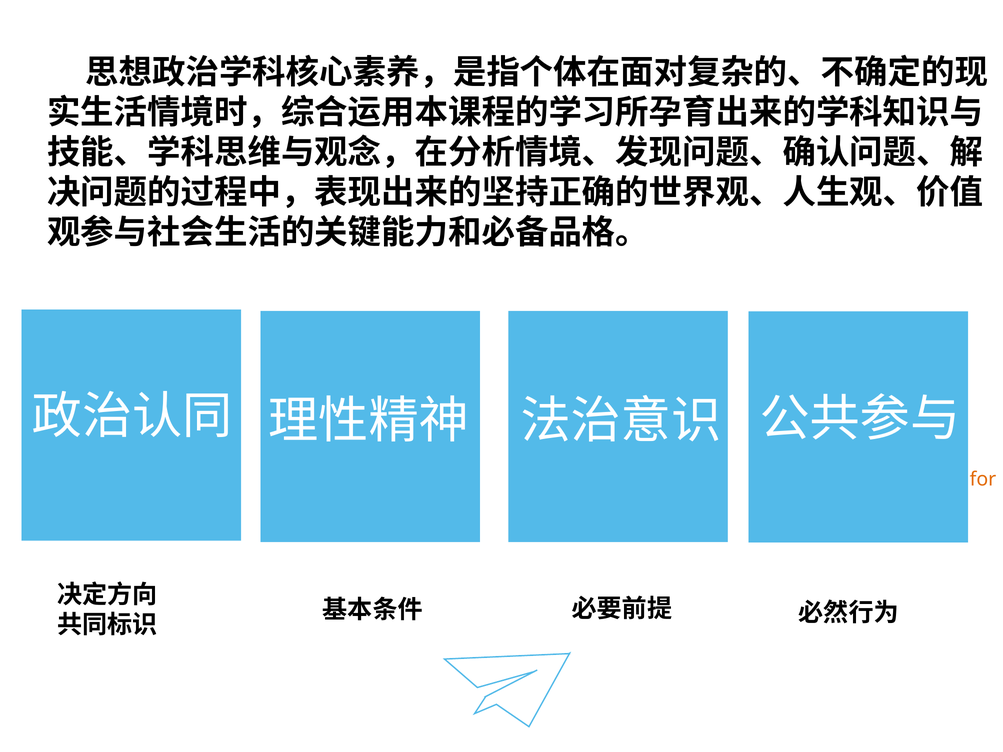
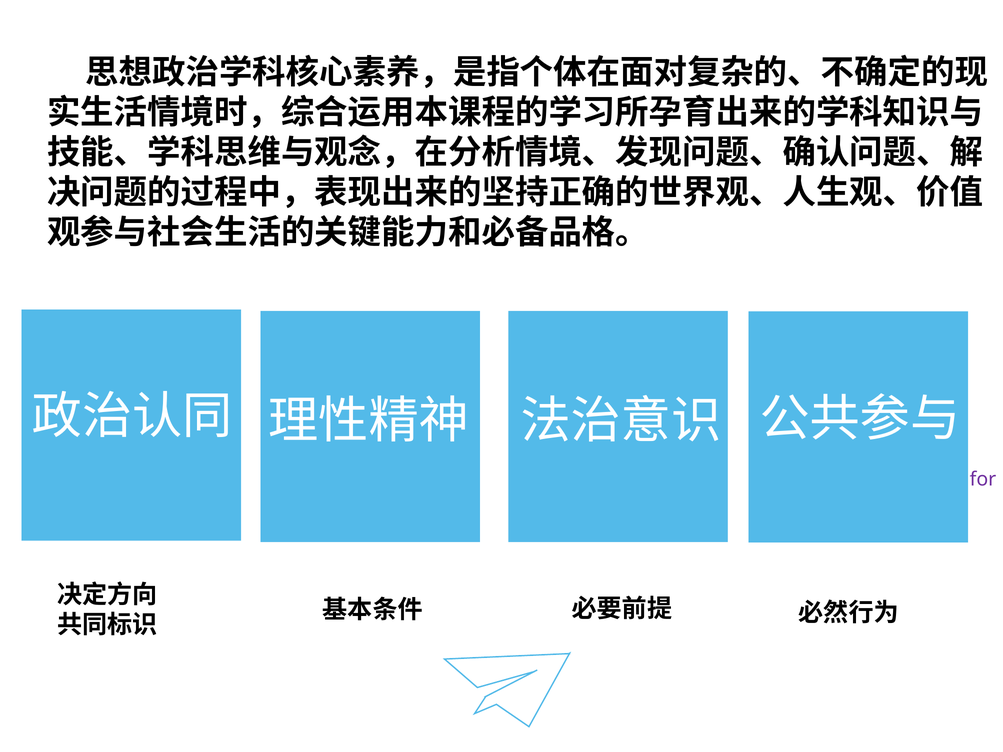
for colour: orange -> purple (983, 479)
